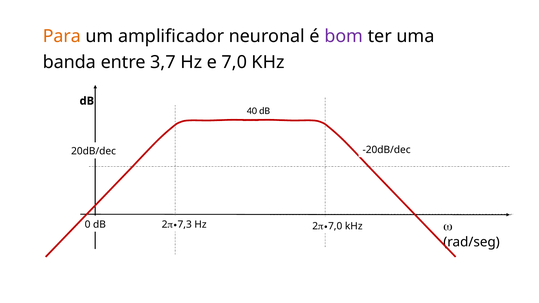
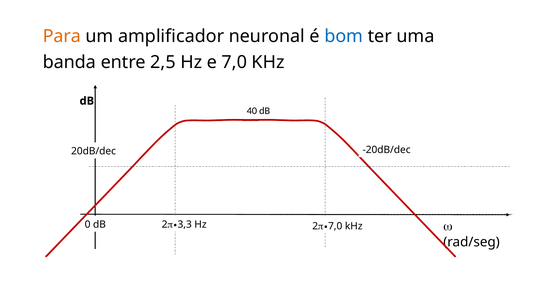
bom colour: purple -> blue (344, 36)
3,7: 3,7 -> 2,5 (163, 62)
7,3: 7,3 -> 3,3 (185, 224)
